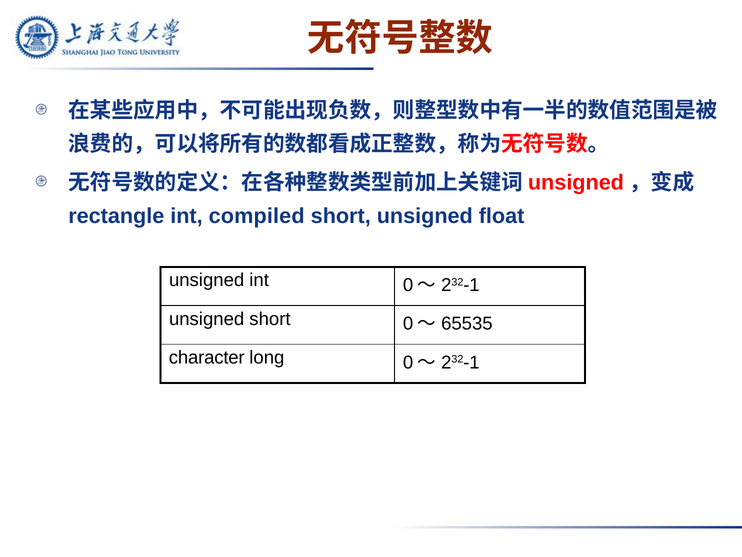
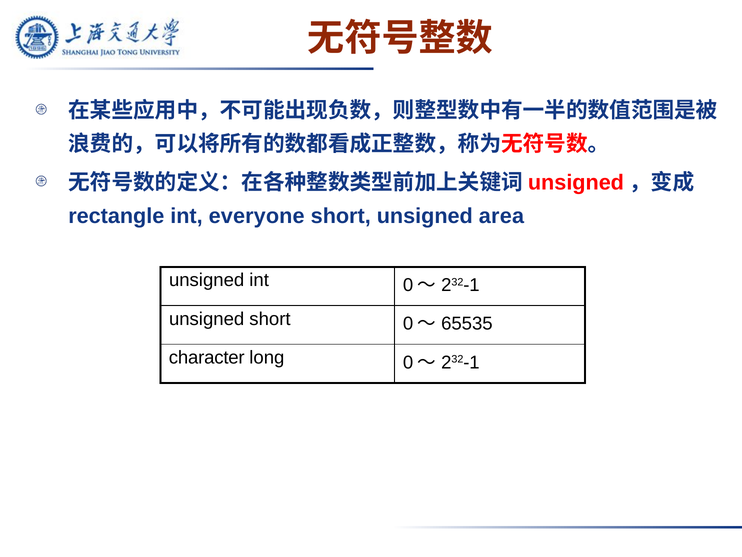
compiled: compiled -> everyone (257, 216)
float: float -> area (501, 216)
